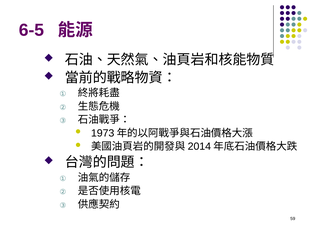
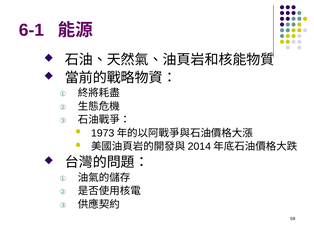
6-5: 6-5 -> 6-1 (31, 30)
